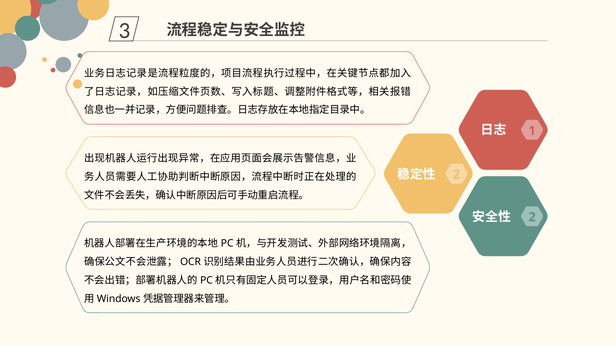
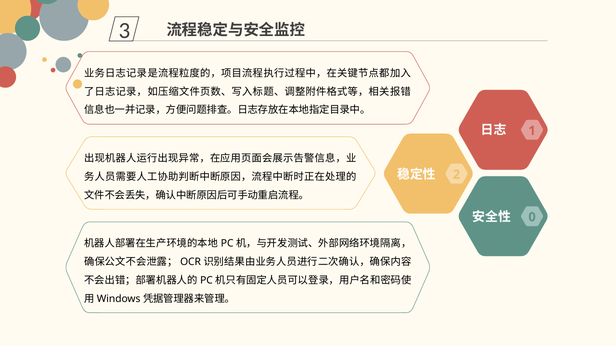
2: 2 -> 0 (532, 217)
